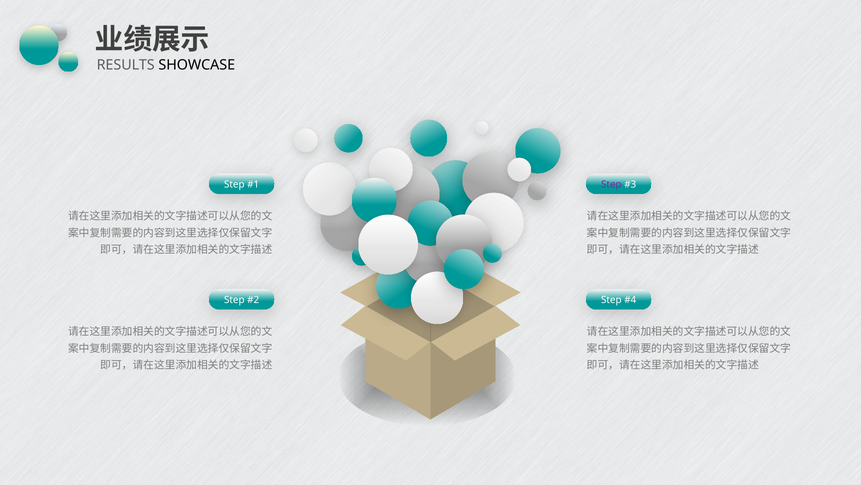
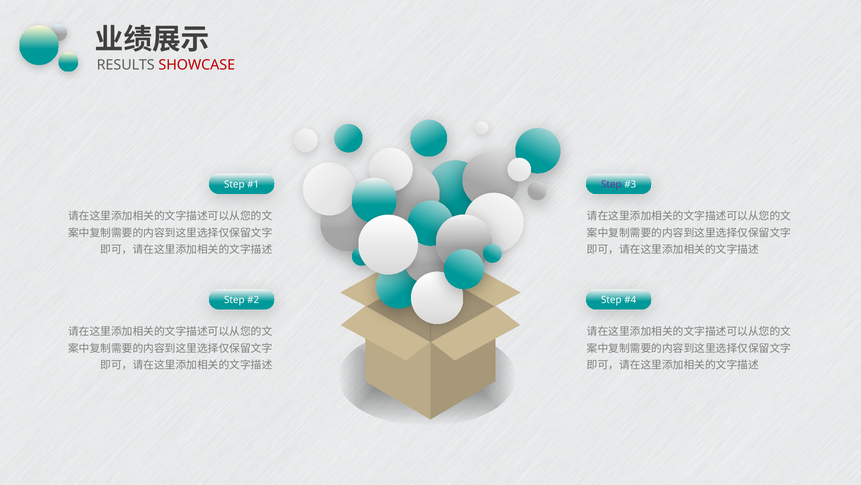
SHOWCASE colour: black -> red (197, 65)
